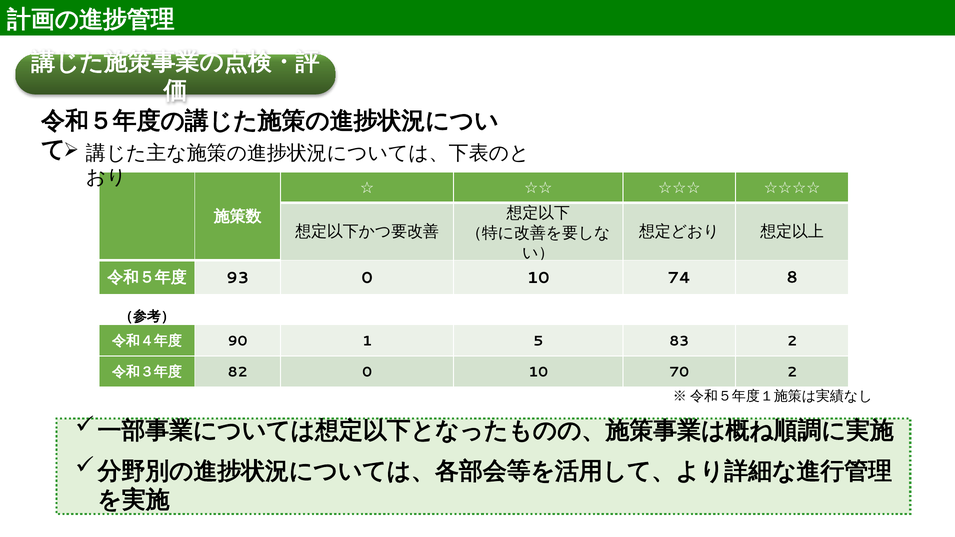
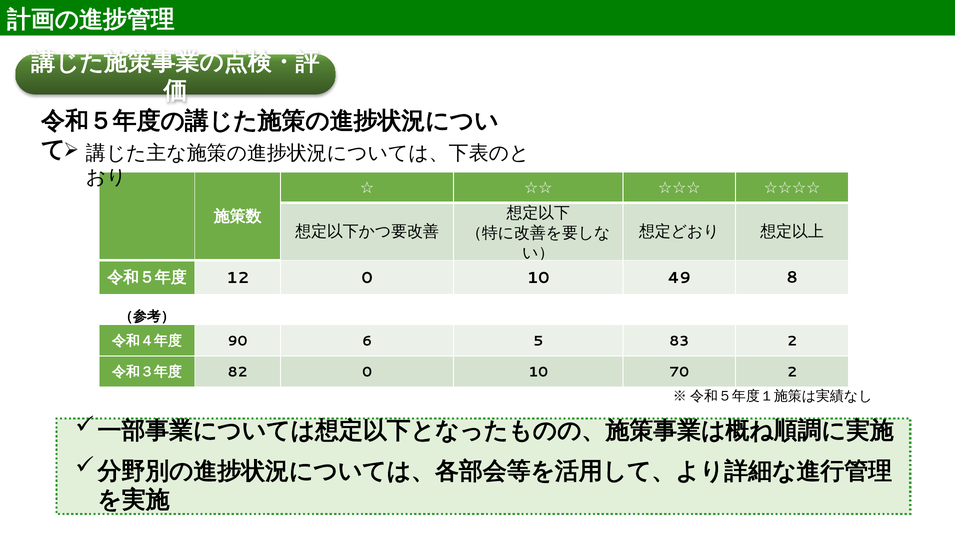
93: 93 -> 12 (238, 278)
74: 74 -> 49 (679, 278)
1: 1 -> 6 (367, 341)
